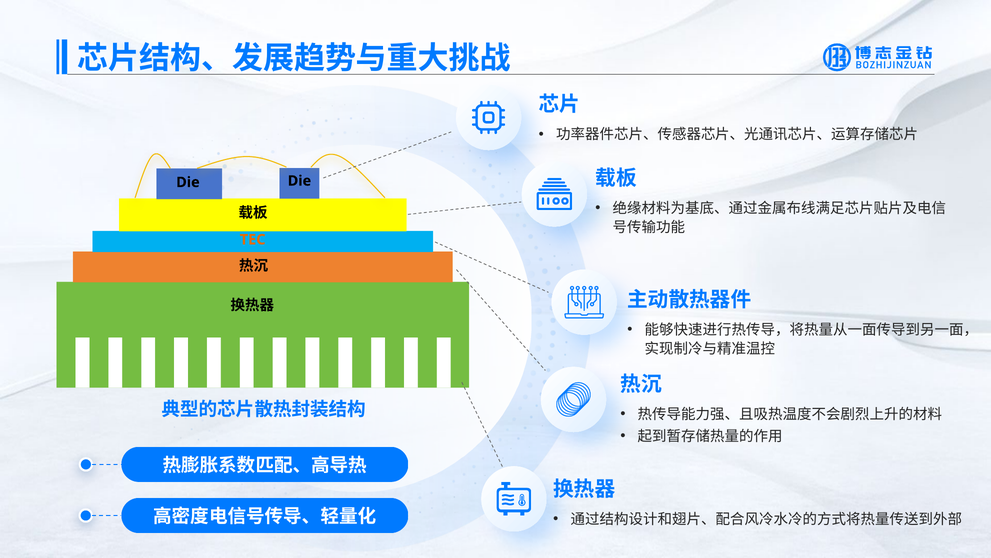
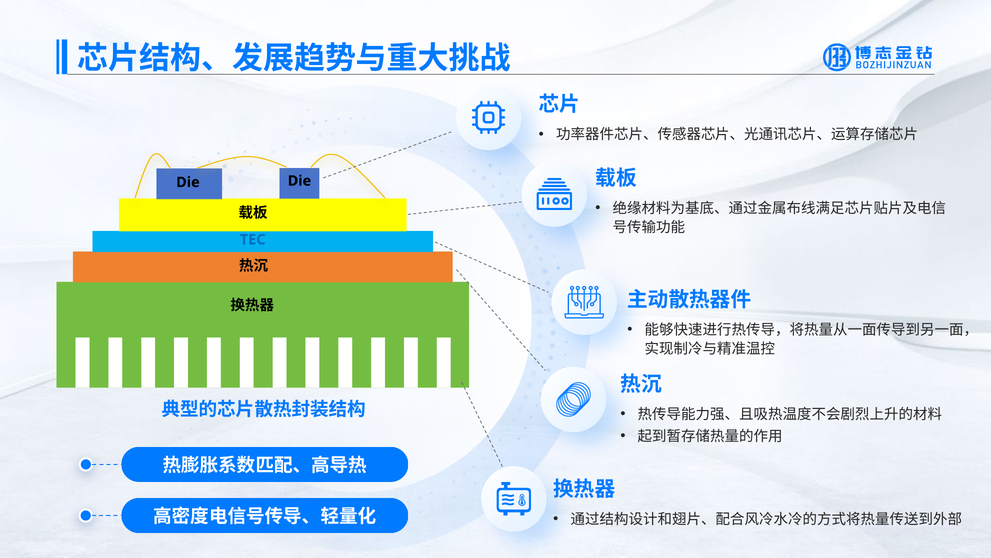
TEC colour: orange -> blue (253, 239)
